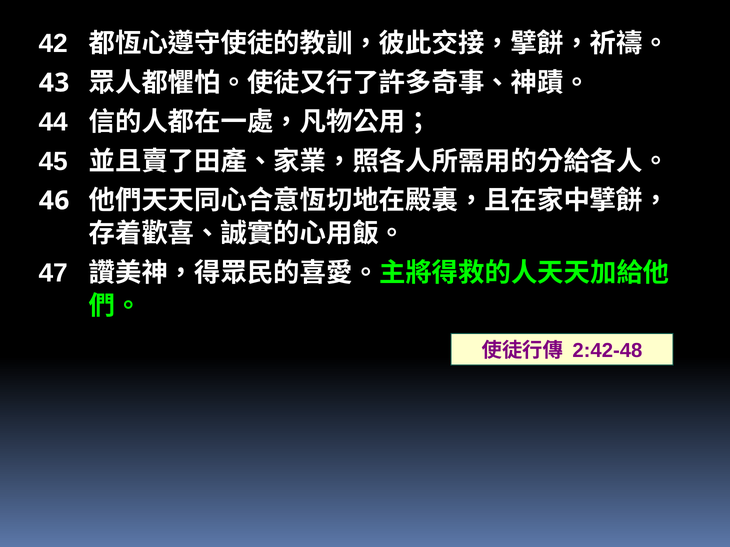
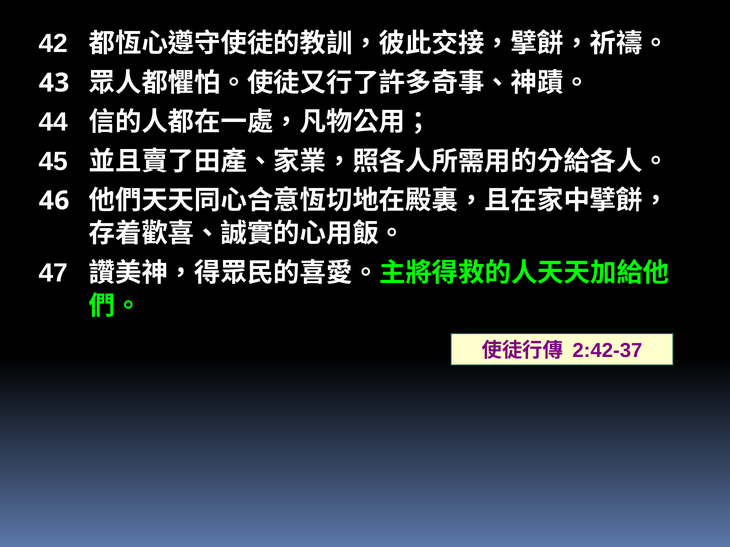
2:42-48: 2:42-48 -> 2:42-37 (607, 351)
